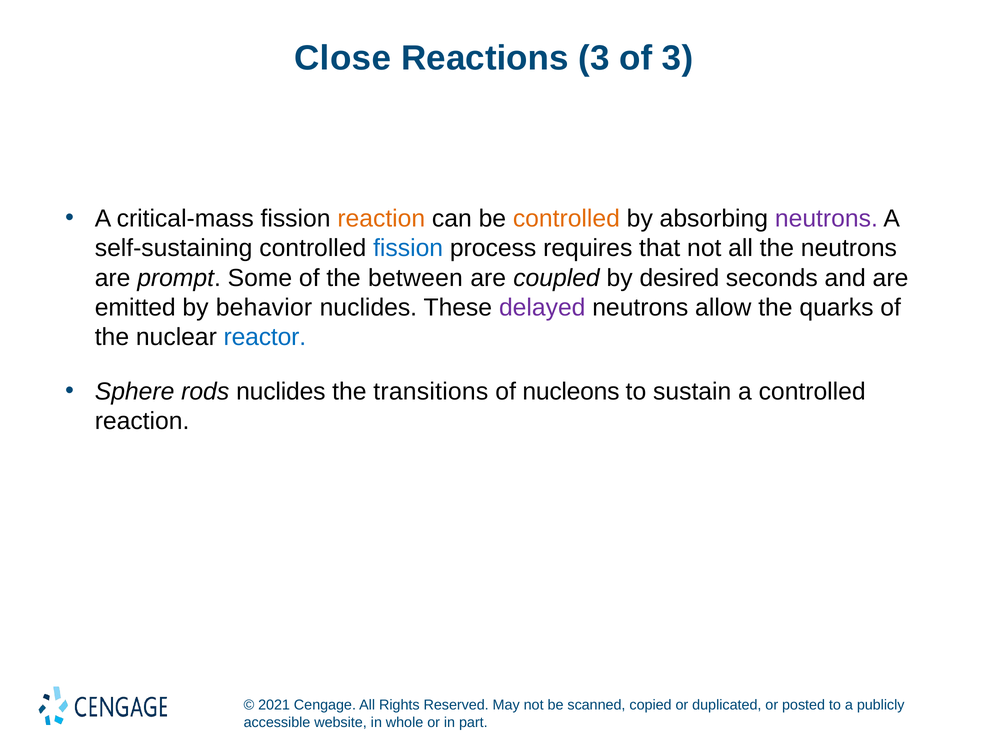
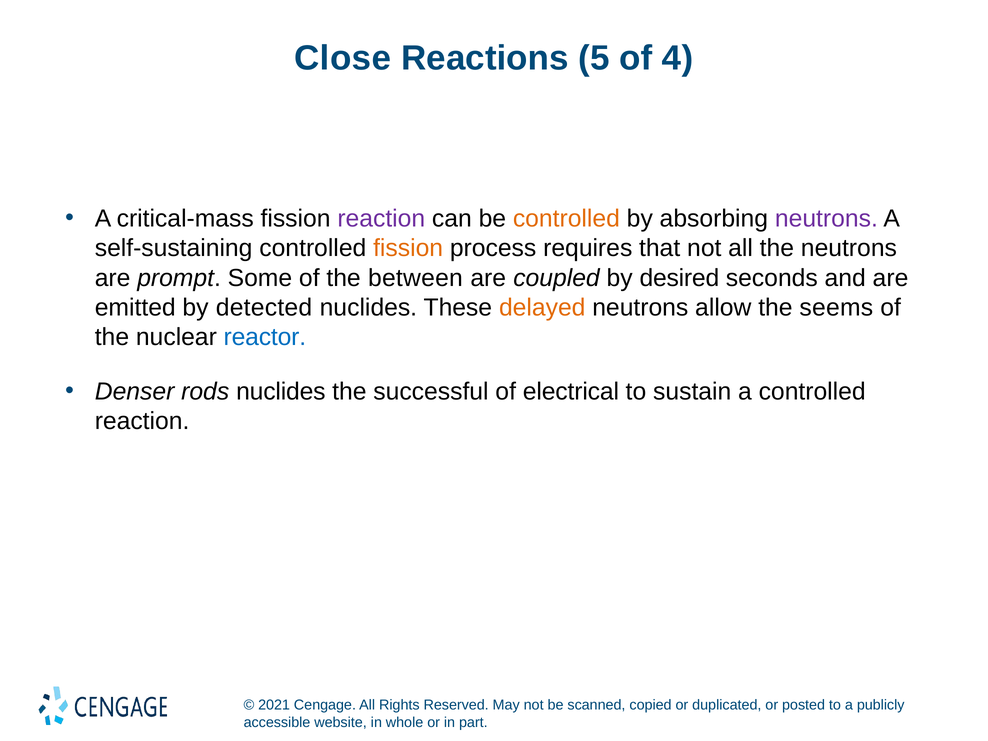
Reactions 3: 3 -> 5 (594, 58)
of 3: 3 -> 4 (678, 58)
reaction colour: orange -> purple (381, 219)
fission colour: blue -> orange (408, 248)
behavior: behavior -> detected (264, 308)
delayed colour: purple -> orange (542, 308)
quarks: quarks -> seems (836, 308)
Sphere: Sphere -> Denser (135, 392)
transitions: transitions -> successful (431, 392)
nucleons: nucleons -> electrical (571, 392)
